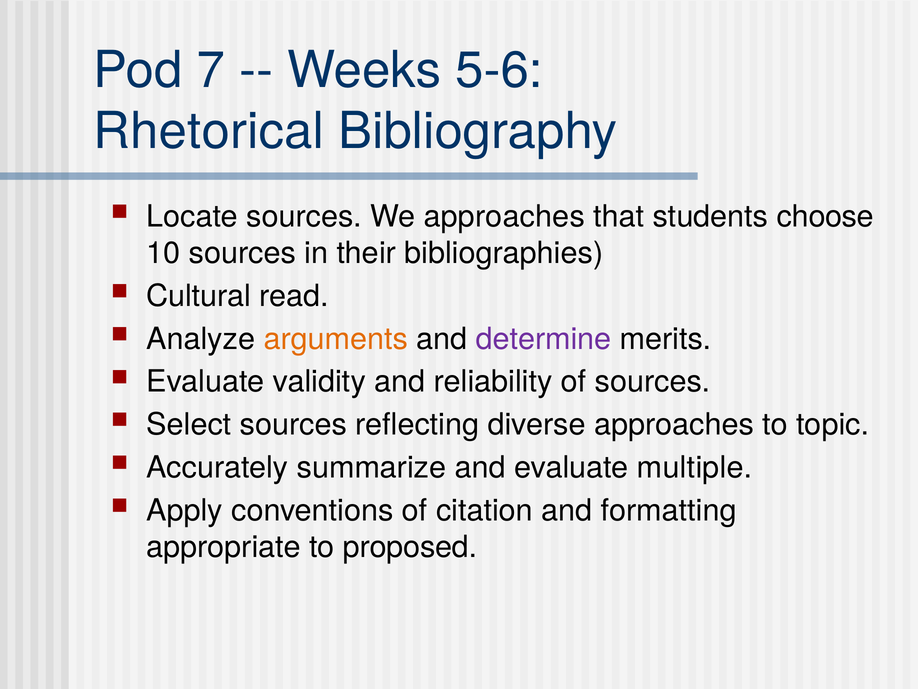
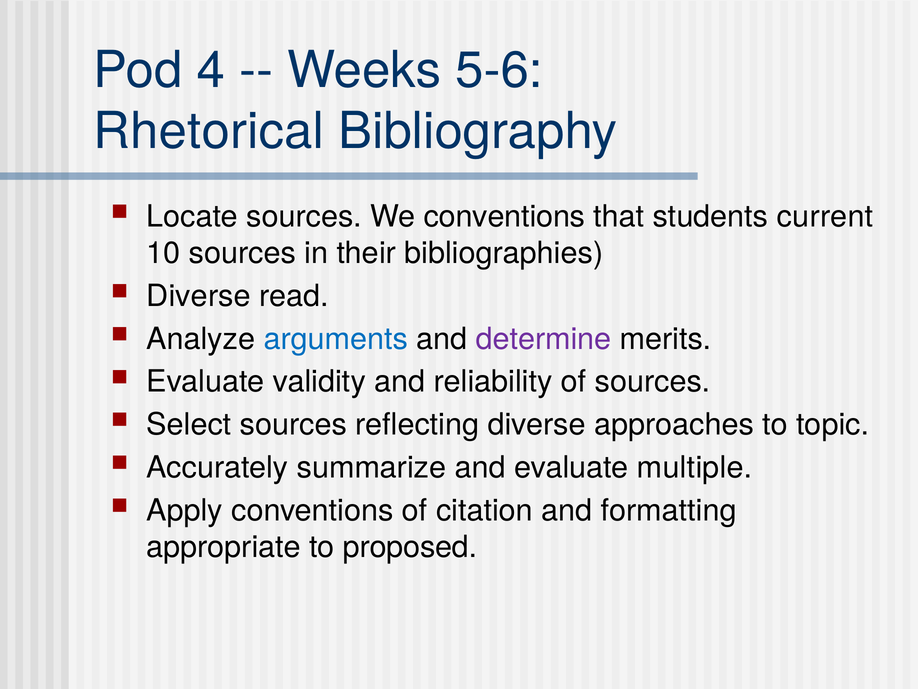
7: 7 -> 4 (211, 70)
We approaches: approaches -> conventions (504, 216)
choose: choose -> current (825, 216)
Cultural: Cultural -> Diverse (199, 296)
arguments colour: orange -> blue (336, 339)
